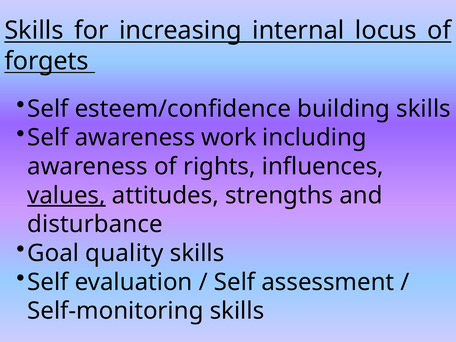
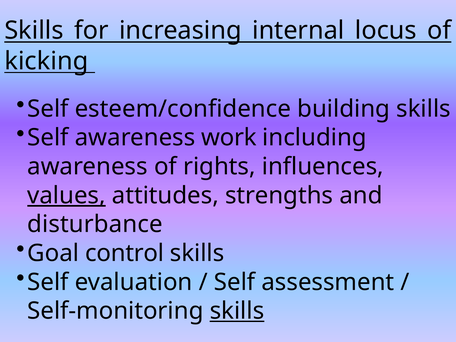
forgets: forgets -> kicking (46, 61)
quality: quality -> control (125, 253)
skills underline: none -> present (237, 311)
